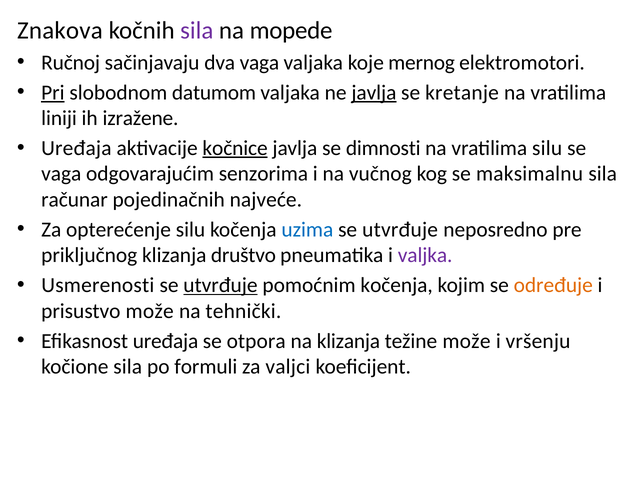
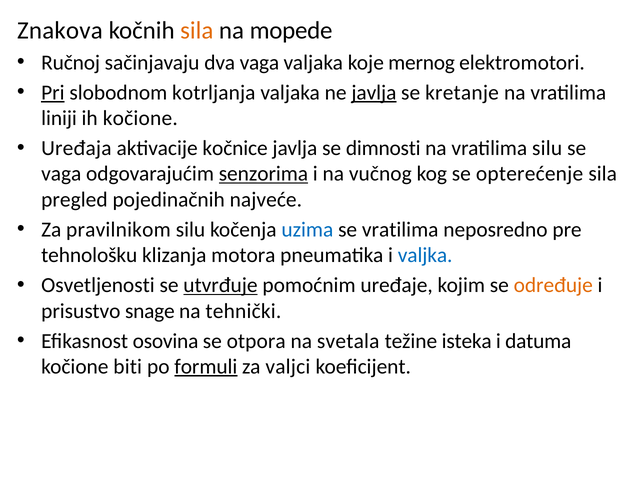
sila colour: purple -> orange (197, 31)
datumom: datumom -> kotrljanja (214, 92)
ih izražene: izražene -> kočione (140, 118)
kočnice underline: present -> none (235, 148)
senzorima underline: none -> present (263, 174)
maksimalnu: maksimalnu -> opterećenje (530, 174)
računar: računar -> pregled (74, 199)
opterećenje: opterećenje -> pravilnikom (118, 229)
utvrđuje: utvrđuje -> vratilima (400, 229)
priključnog: priključnog -> tehnološku (89, 255)
društvo: društvo -> motora (243, 255)
valjka colour: purple -> blue (425, 255)
Usmerenosti: Usmerenosti -> Osvetljenosti (98, 285)
pomoćnim kočenja: kočenja -> uređaje (397, 285)
prisustvo može: može -> snage (150, 311)
Efikasnost uređaja: uređaja -> osovina (166, 341)
na klizanja: klizanja -> svetala (348, 341)
težine može: može -> isteka (467, 341)
vršenju: vršenju -> datuma (538, 341)
kočione sila: sila -> biti (128, 366)
formuli underline: none -> present (206, 366)
